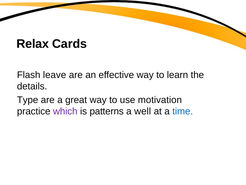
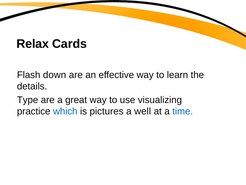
leave: leave -> down (55, 75)
motivation: motivation -> visualizing (160, 100)
which colour: purple -> blue (65, 111)
patterns: patterns -> pictures (107, 111)
